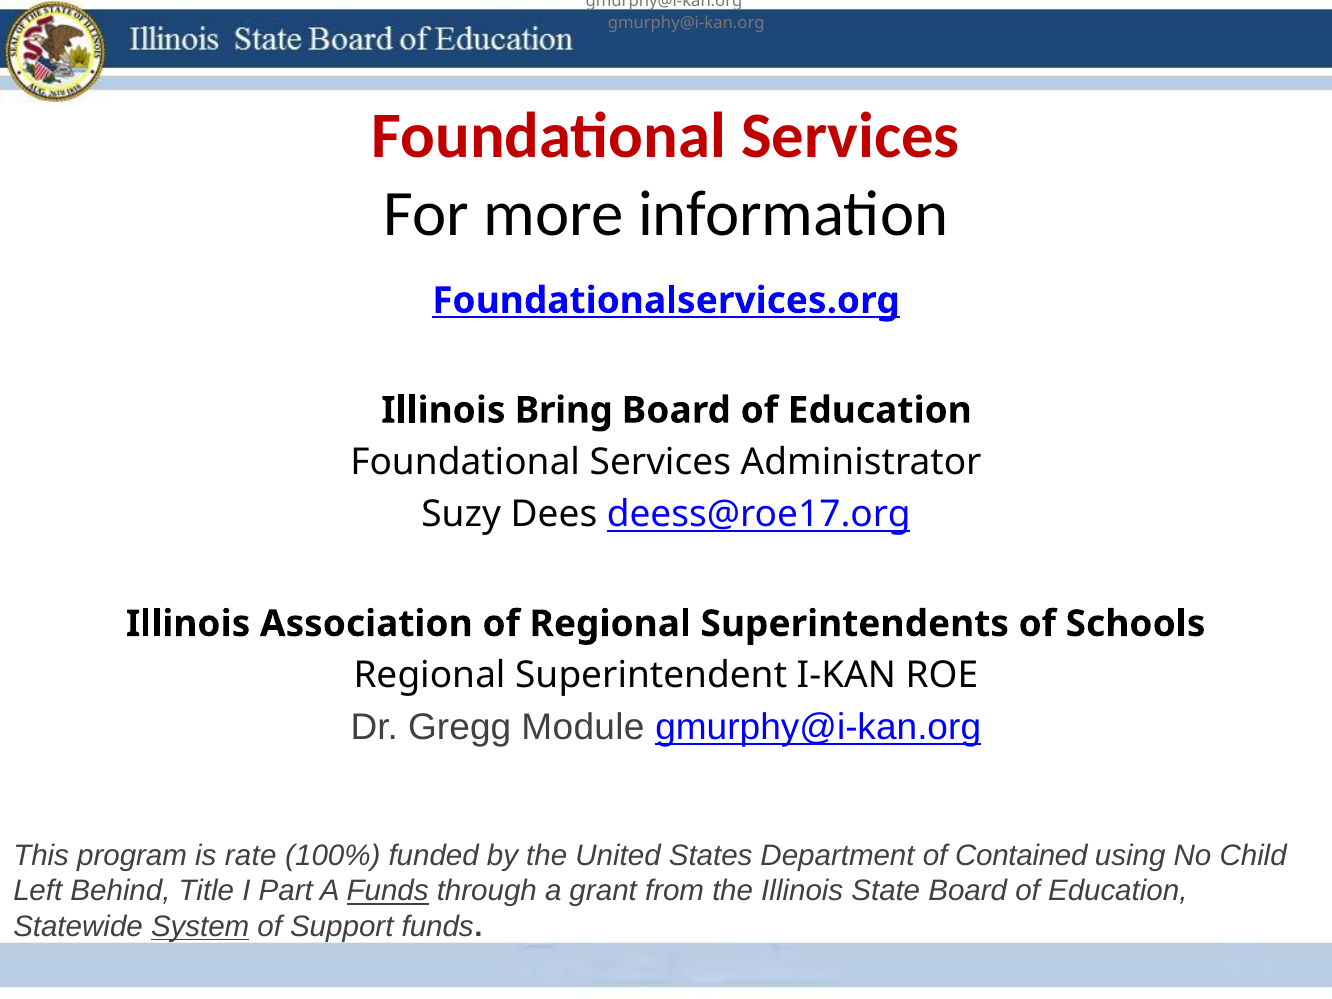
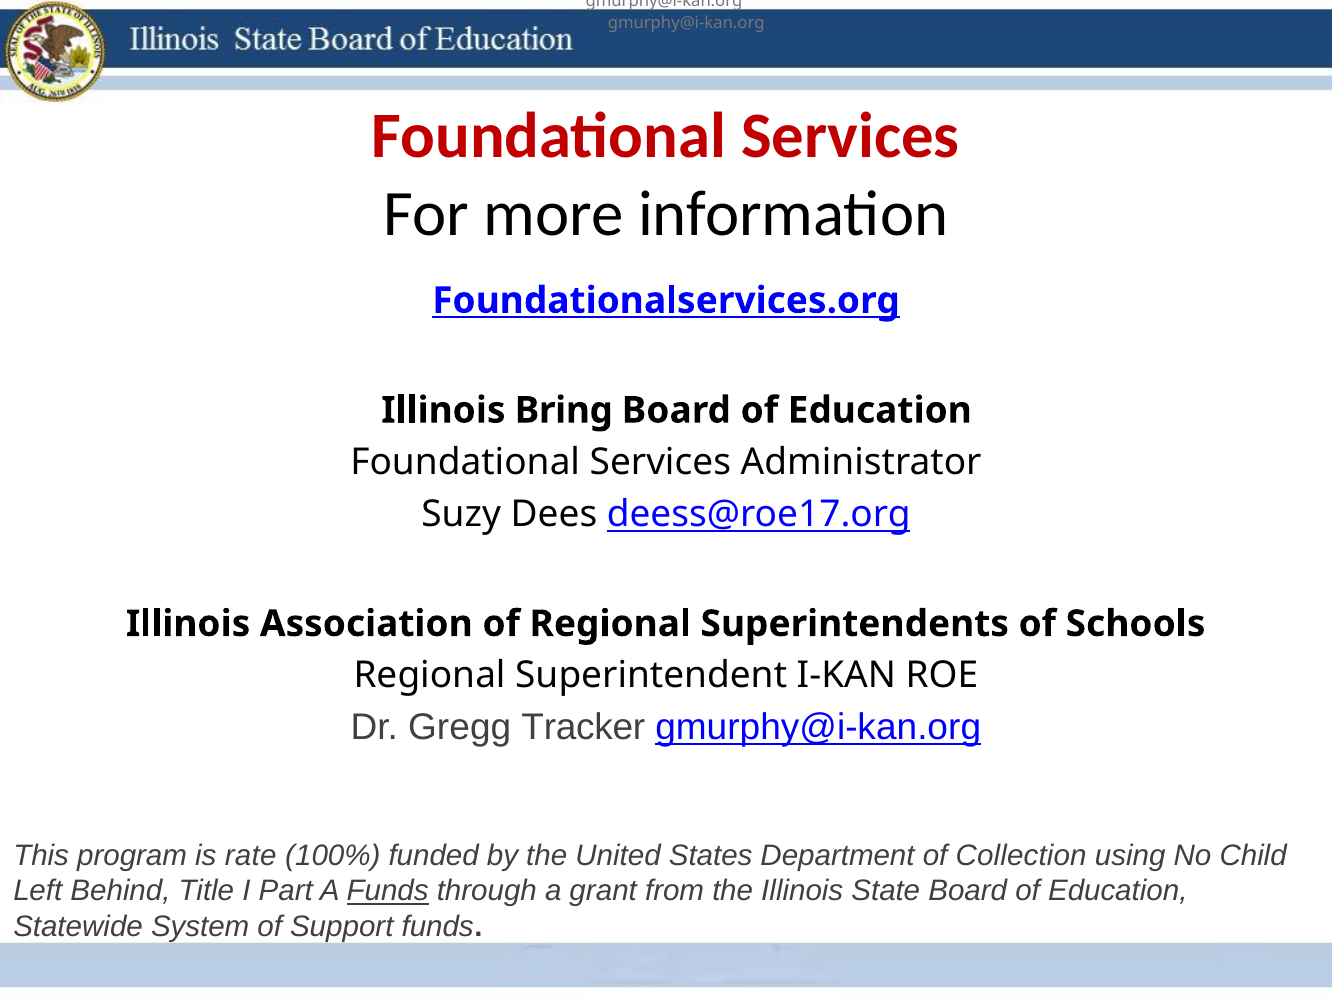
Module: Module -> Tracker (583, 727)
Contained: Contained -> Collection (1021, 856)
System underline: present -> none (200, 927)
